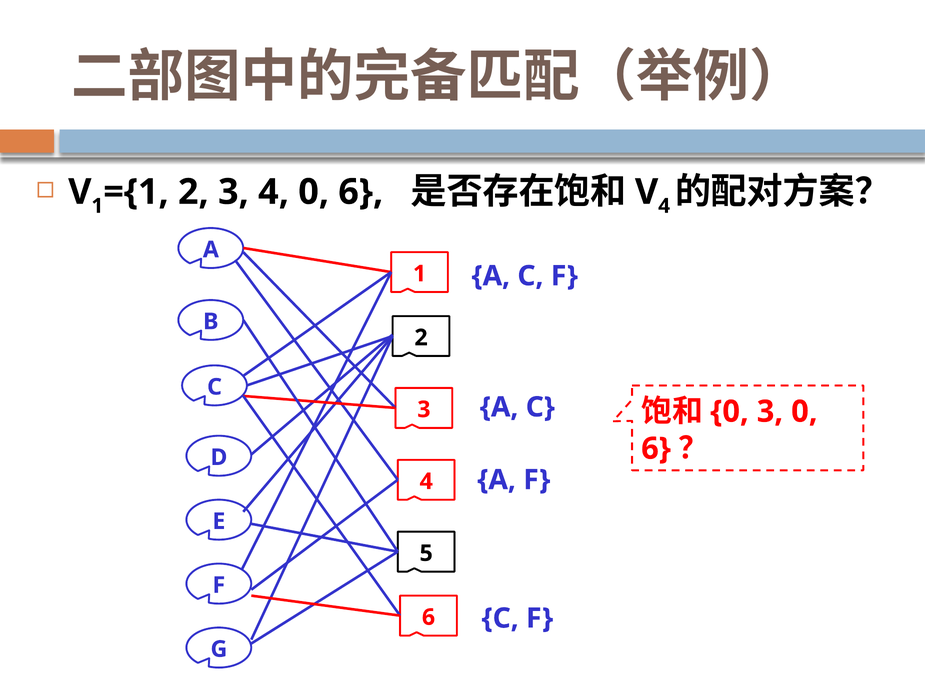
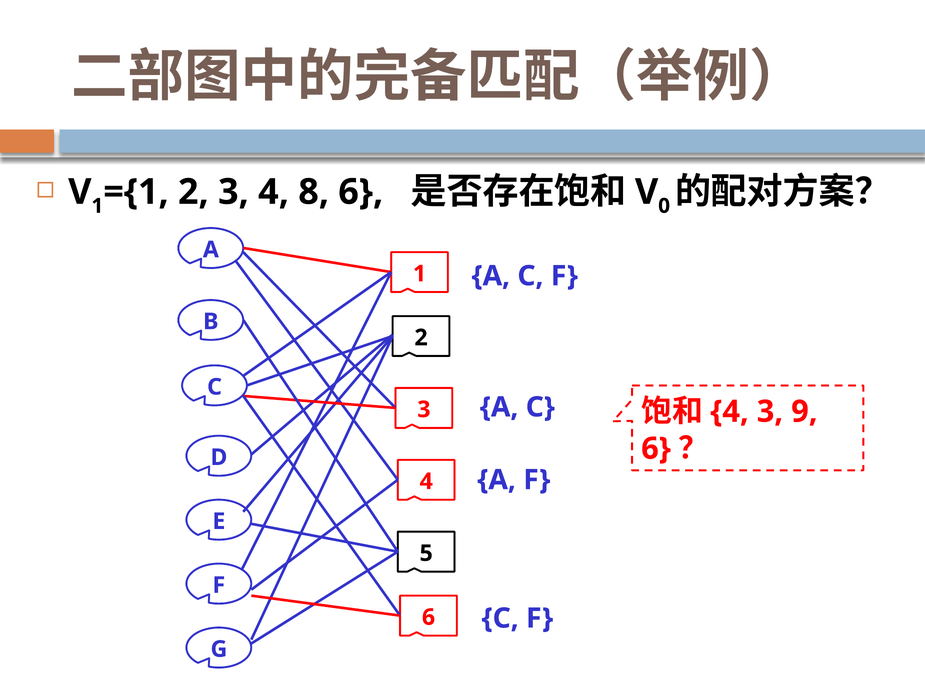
4 0: 0 -> 8 (314, 192)
4: 4 -> 0 (664, 206)
0: 0 -> 4 (729, 411)
3 0: 0 -> 9 (804, 411)
